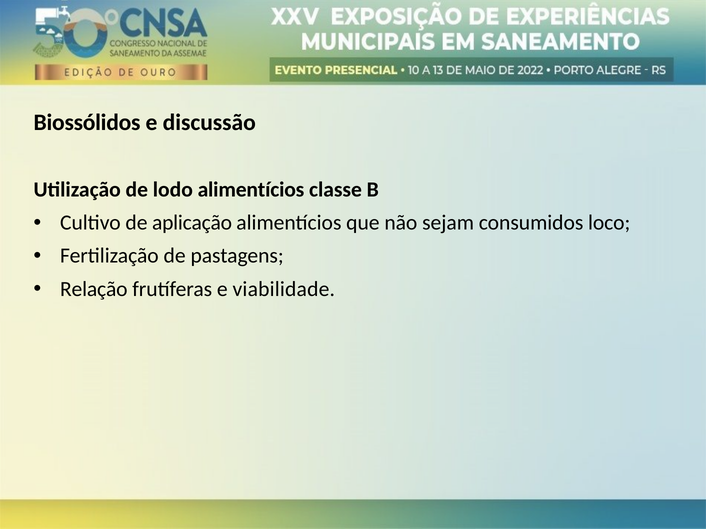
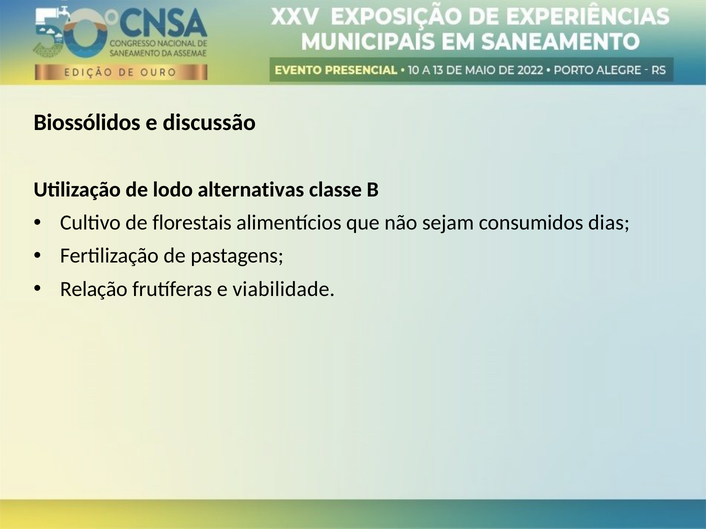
lodo alimentícios: alimentícios -> alternativas (251, 190)
aplicação: aplicação -> florestais (192, 223)
loco: loco -> dias (609, 223)
